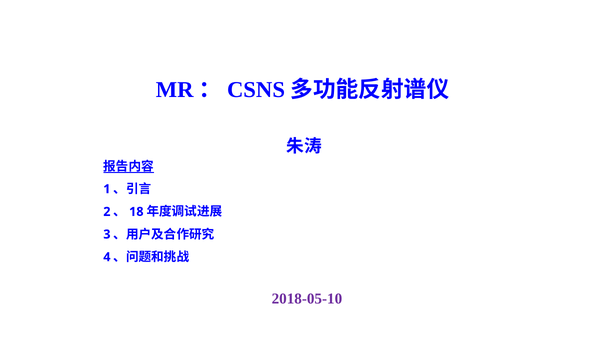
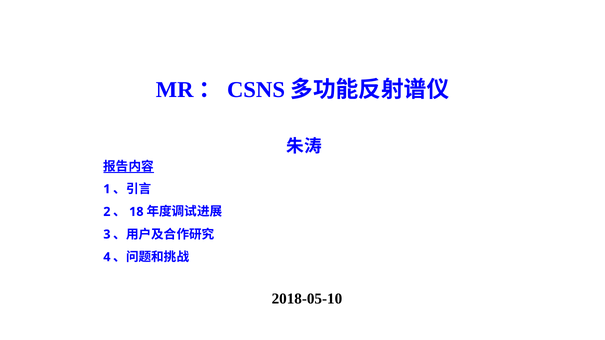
2018-05-10 colour: purple -> black (307, 299)
